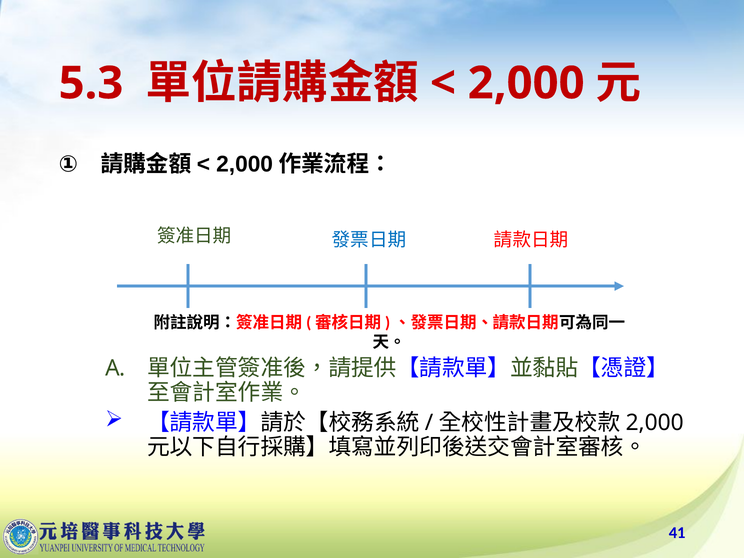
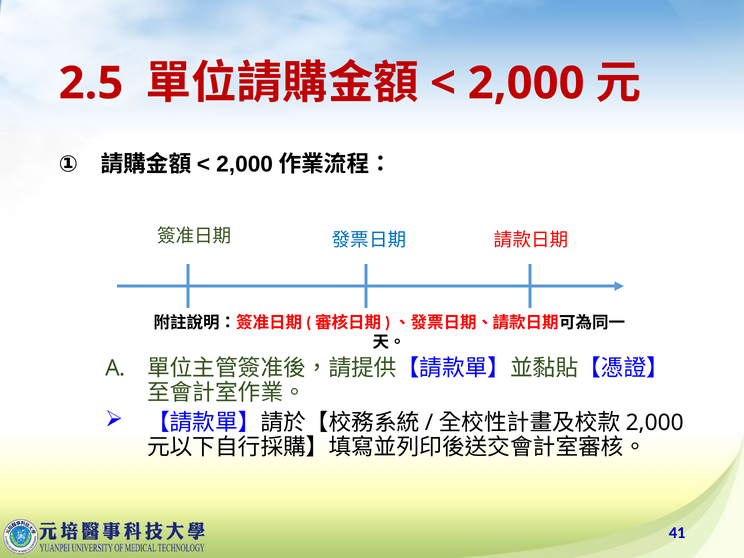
5.3: 5.3 -> 2.5 (91, 83)
